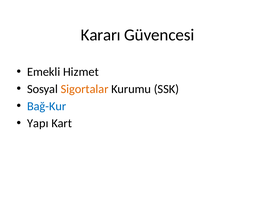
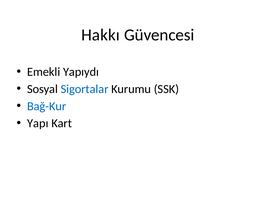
Kararı: Kararı -> Hakkı (101, 35)
Hizmet: Hizmet -> Yapıydı (81, 72)
Sigortalar colour: orange -> blue (85, 89)
